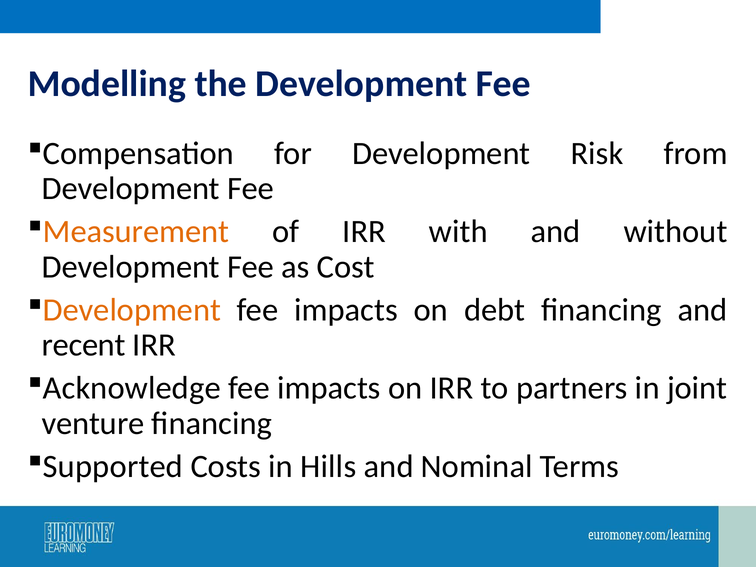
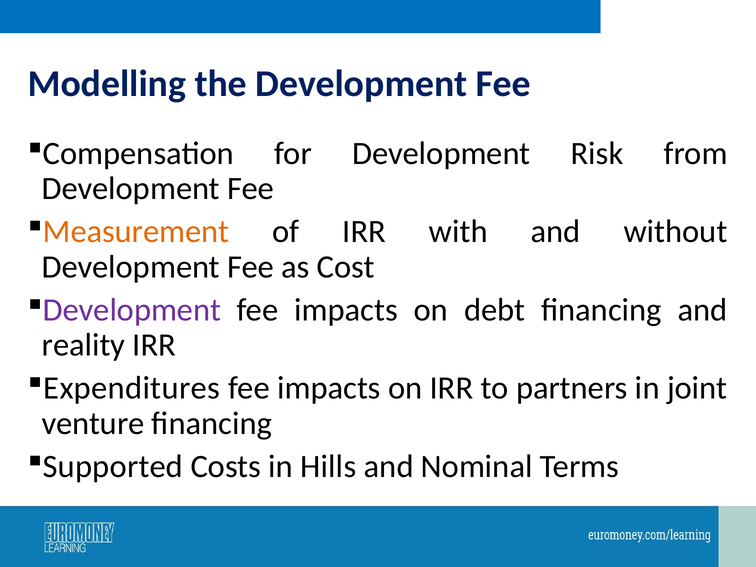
Development colour: orange -> purple (132, 310)
recent: recent -> reality (83, 345)
Acknowledge: Acknowledge -> Expenditures (132, 388)
